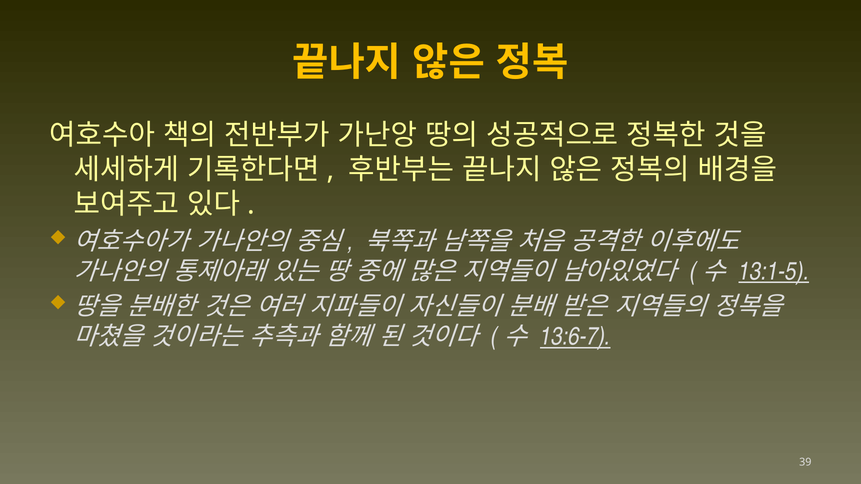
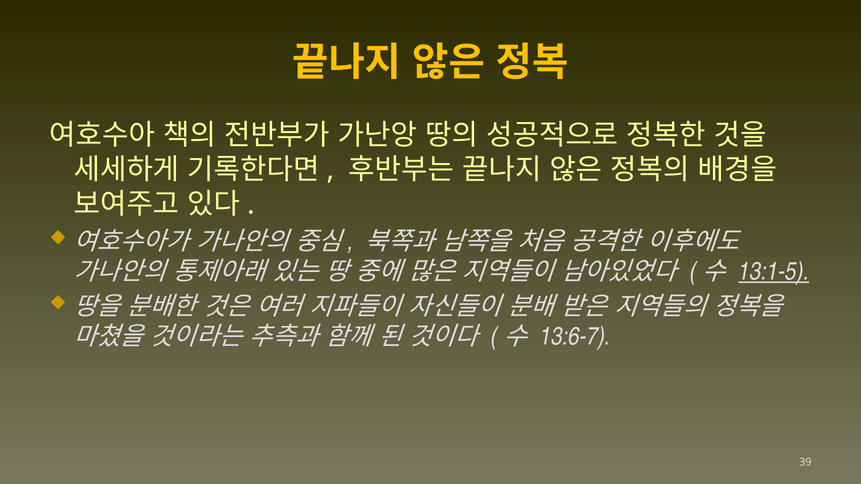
13:6-7 underline: present -> none (575, 337)
